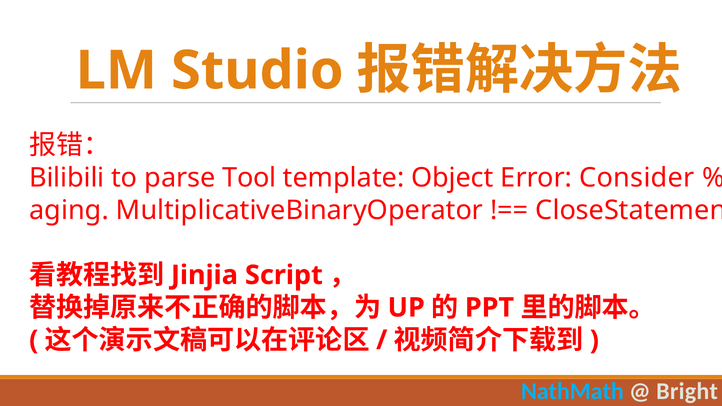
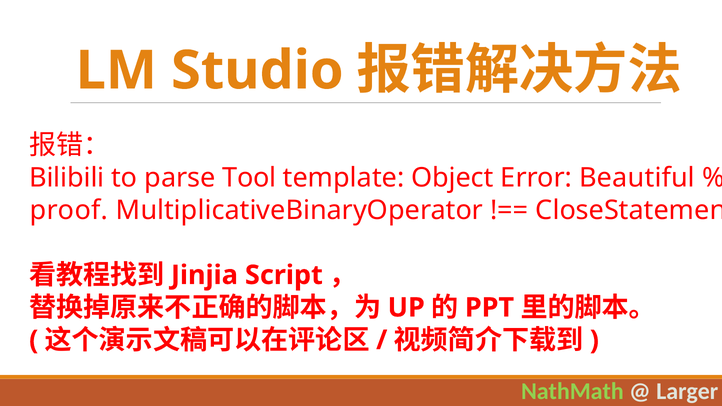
Consider: Consider -> Beautiful (637, 178)
aging: aging -> proof (69, 210)
NathMath colour: light blue -> light green (572, 391)
Bright: Bright -> Larger (687, 391)
